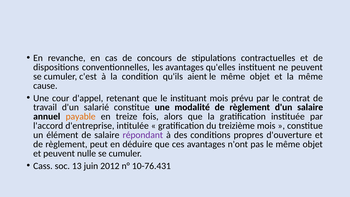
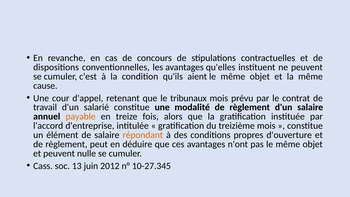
instituant: instituant -> tribunaux (189, 98)
répondant colour: purple -> orange (143, 135)
10-76.431: 10-76.431 -> 10-27.345 (151, 166)
